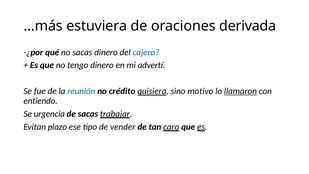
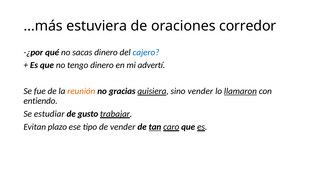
derivada: derivada -> corredor (248, 26)
reunión colour: blue -> orange (81, 91)
crédito: crédito -> gracias (122, 91)
sino motivo: motivo -> vender (200, 91)
urgencia: urgencia -> estudiar (49, 114)
de sacas: sacas -> gusto (88, 114)
tan underline: none -> present (155, 127)
